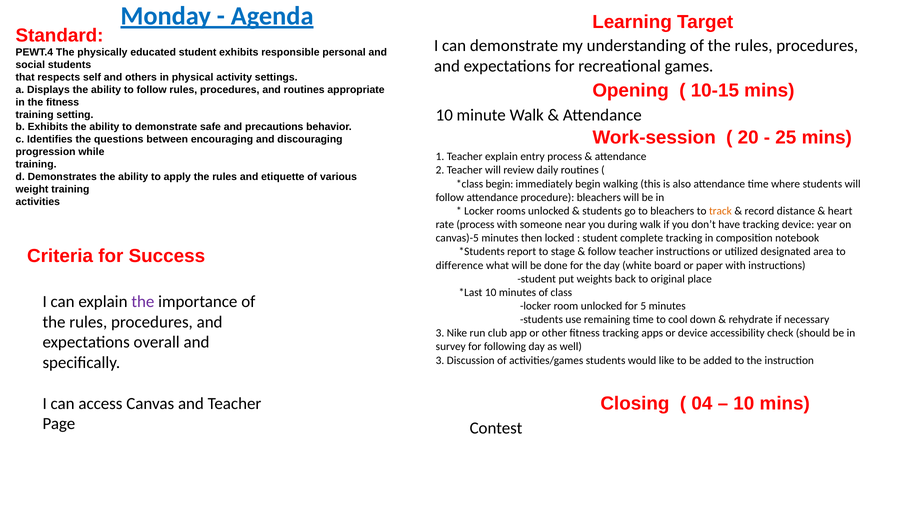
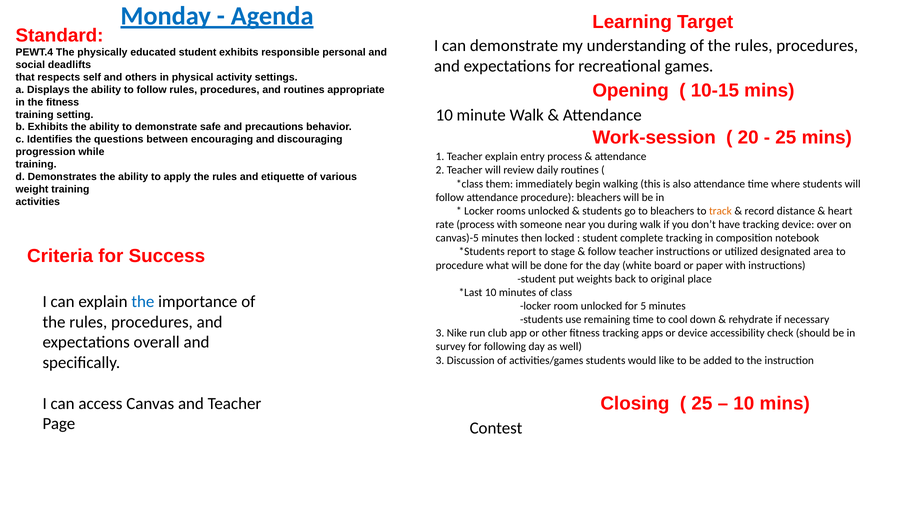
social students: students -> deadlifts (69, 65)
begin: begin -> them (499, 184)
year: year -> over (827, 224)
difference: difference -> procedure (460, 265)
the colour: purple -> blue (143, 301)
04: 04 -> 25 (702, 403)
